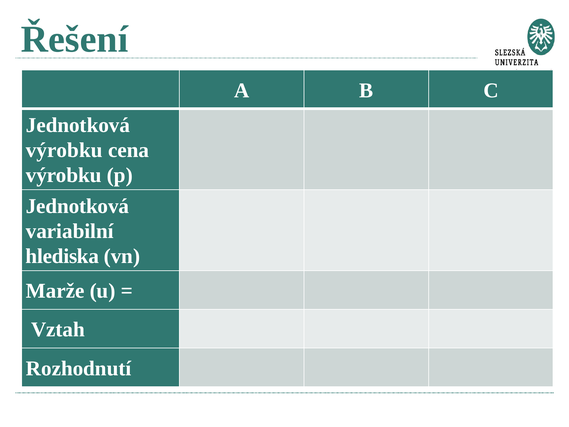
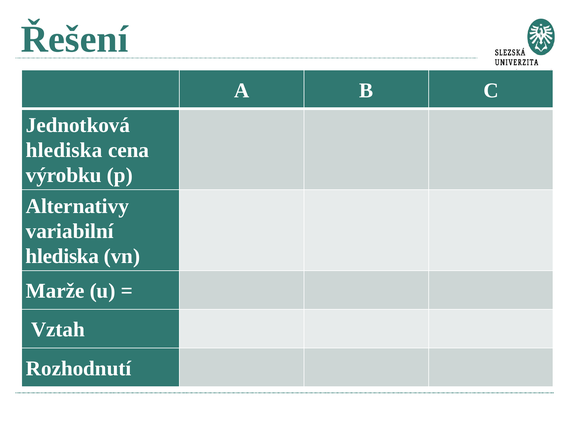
výrobku: výrobku -> hlediska (64, 150)
Jednotková: Jednotková -> Alternativy (77, 206)
